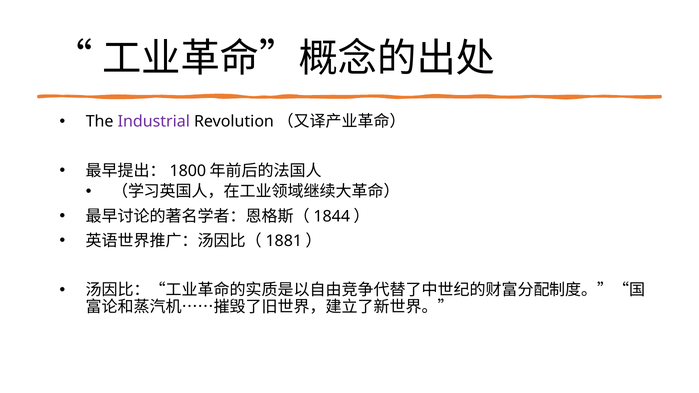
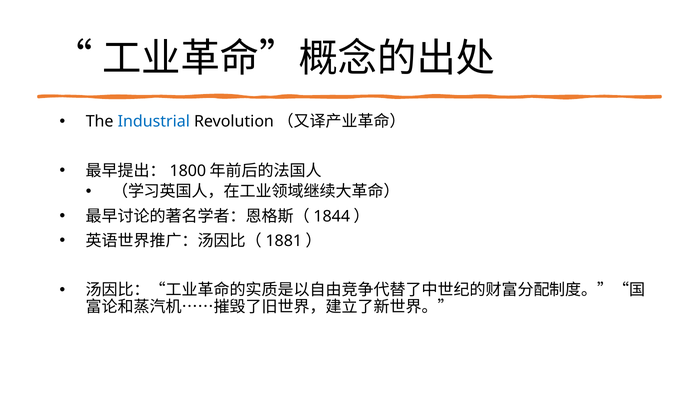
Industrial colour: purple -> blue (154, 122)
